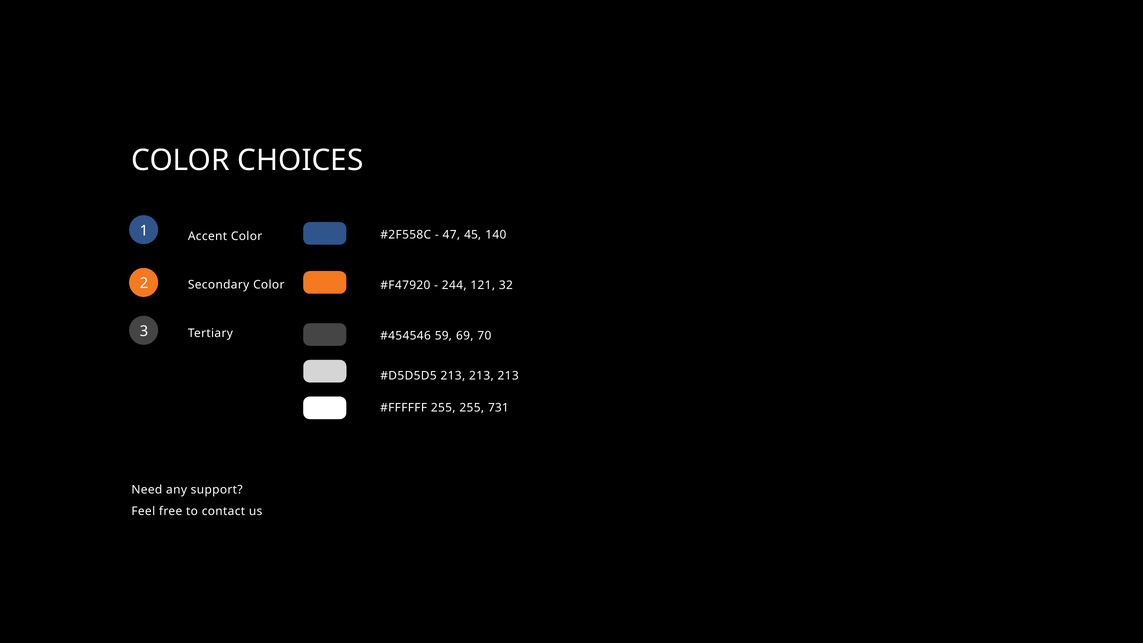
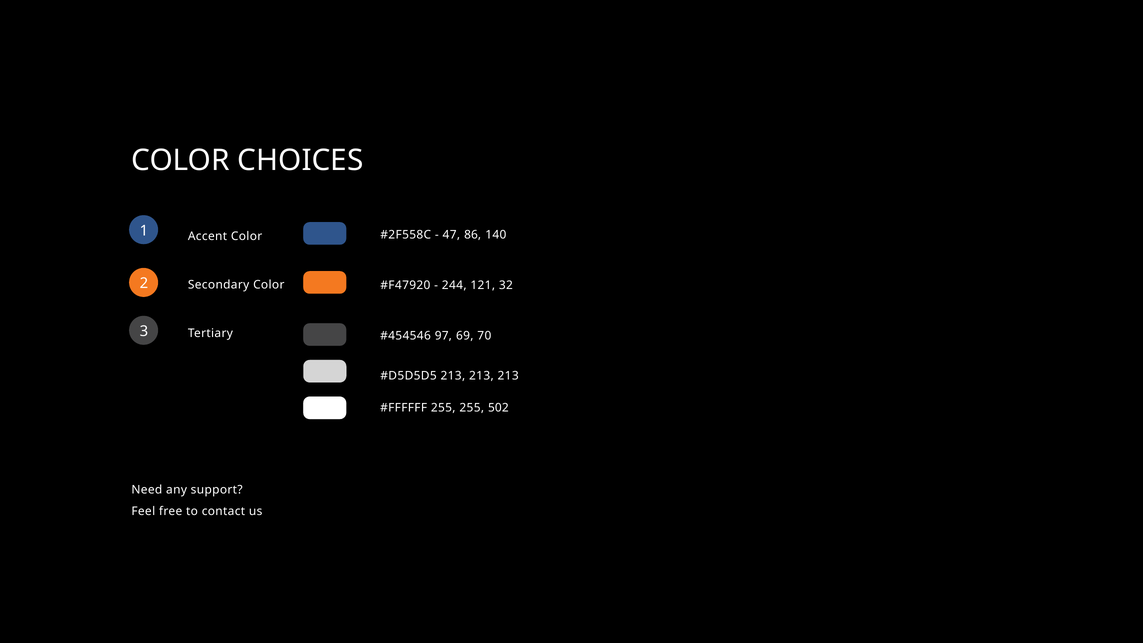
45: 45 -> 86 (473, 235)
59: 59 -> 97 (443, 336)
731: 731 -> 502 (498, 408)
